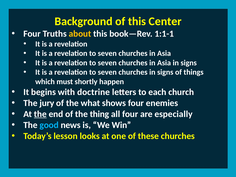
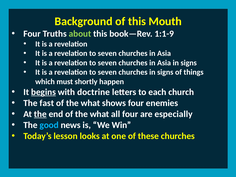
Center: Center -> Mouth (165, 21)
about colour: yellow -> light green (80, 34)
1:1-1: 1:1-1 -> 1:1-9 (164, 34)
begins underline: none -> present (43, 92)
jury: jury -> fast (47, 103)
end of the thing: thing -> what (100, 114)
